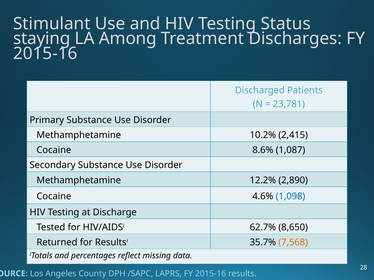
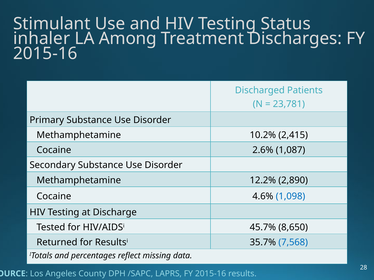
staying: staying -> inhaler (42, 39)
8.6%: 8.6% -> 2.6% (263, 150)
62.7%: 62.7% -> 45.7% (263, 228)
7,568 colour: orange -> blue (293, 243)
